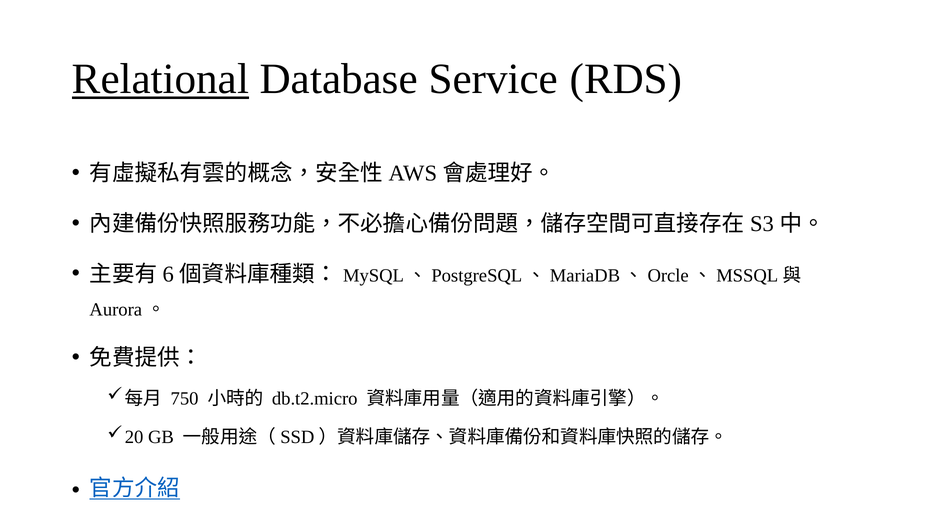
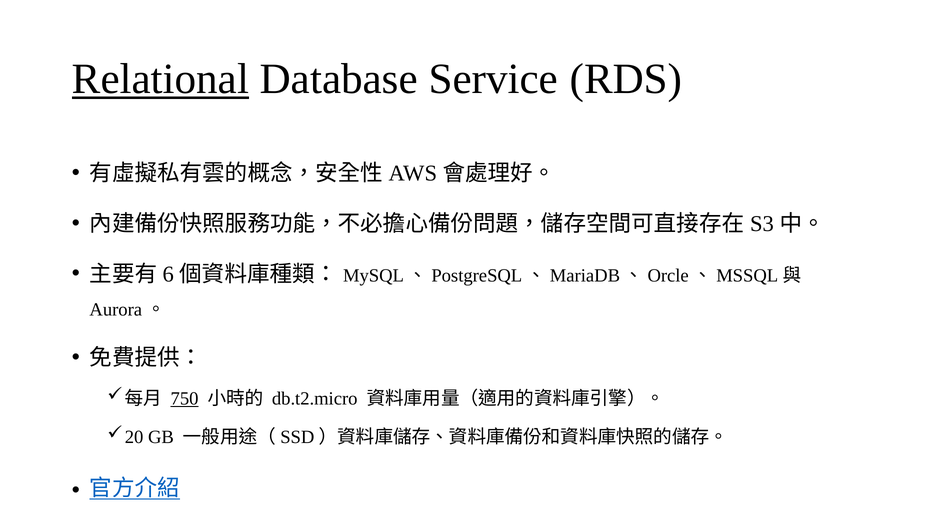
750 underline: none -> present (185, 398)
